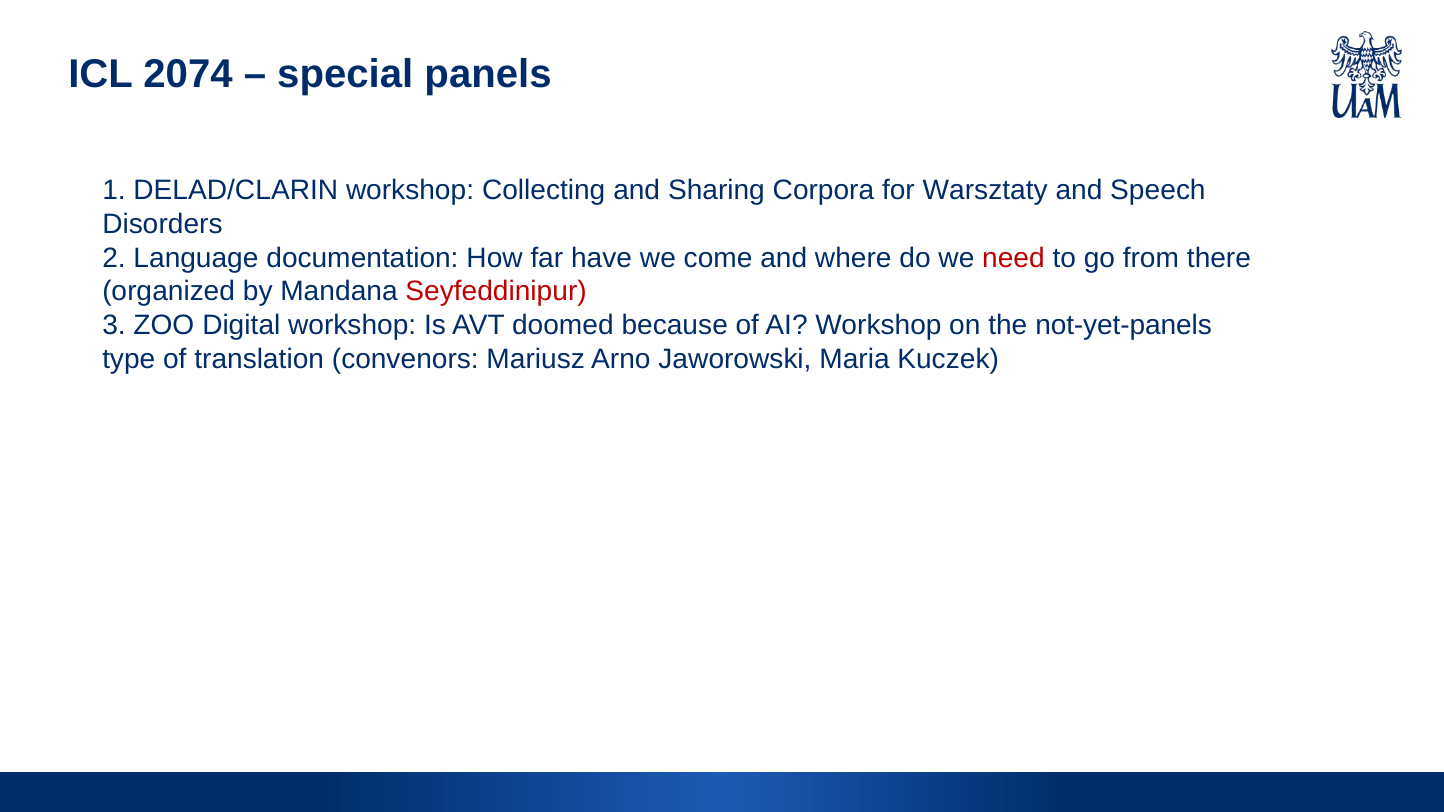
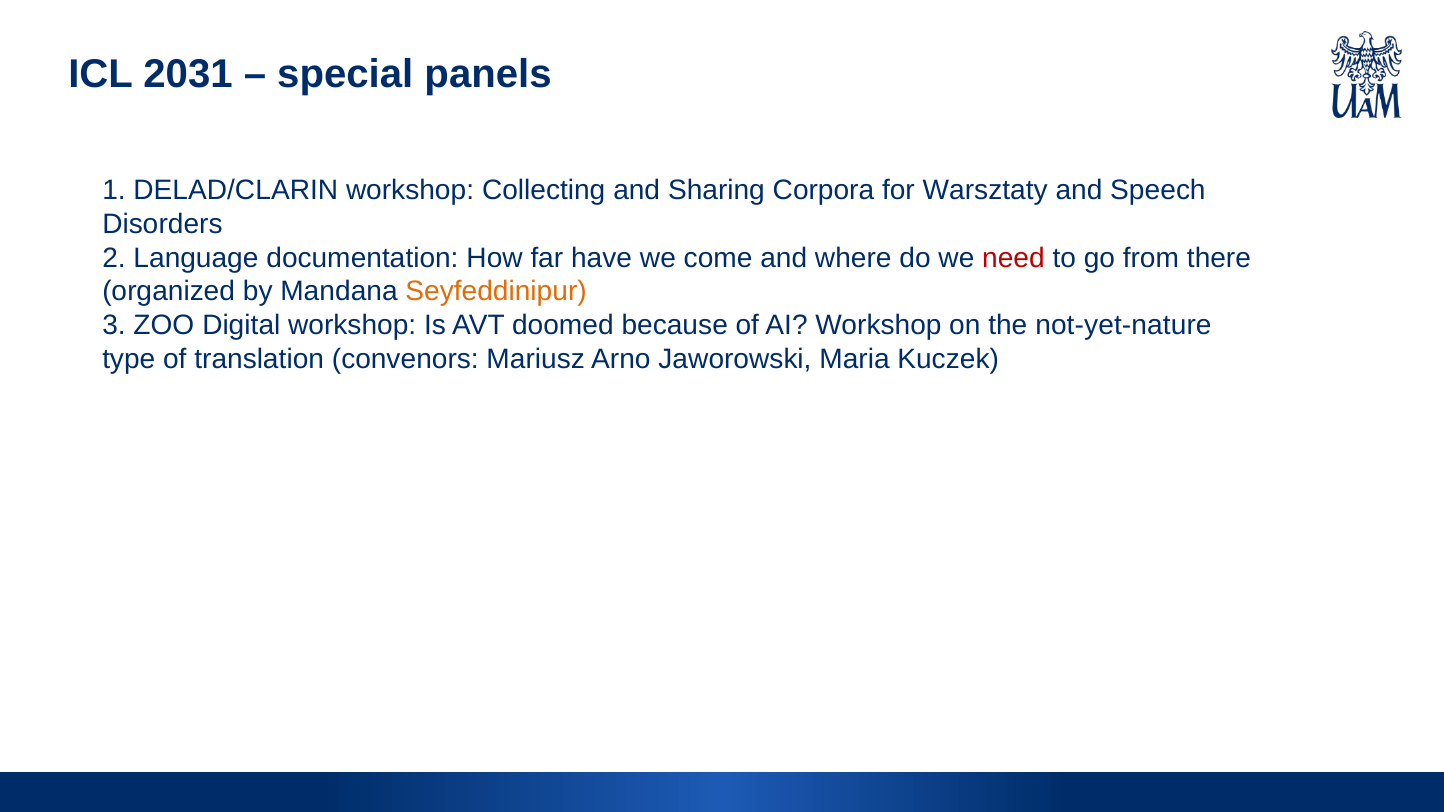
2074: 2074 -> 2031 (188, 75)
Seyfeddinipur colour: red -> orange (496, 292)
not-yet-panels: not-yet-panels -> not-yet-nature (1123, 325)
